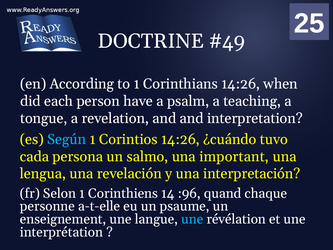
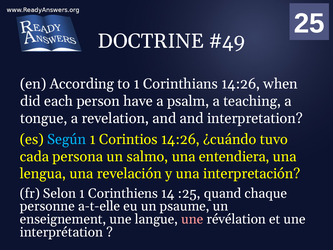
important: important -> entendiera (234, 156)
:96: :96 -> :25 (189, 193)
une colour: light blue -> pink (192, 219)
